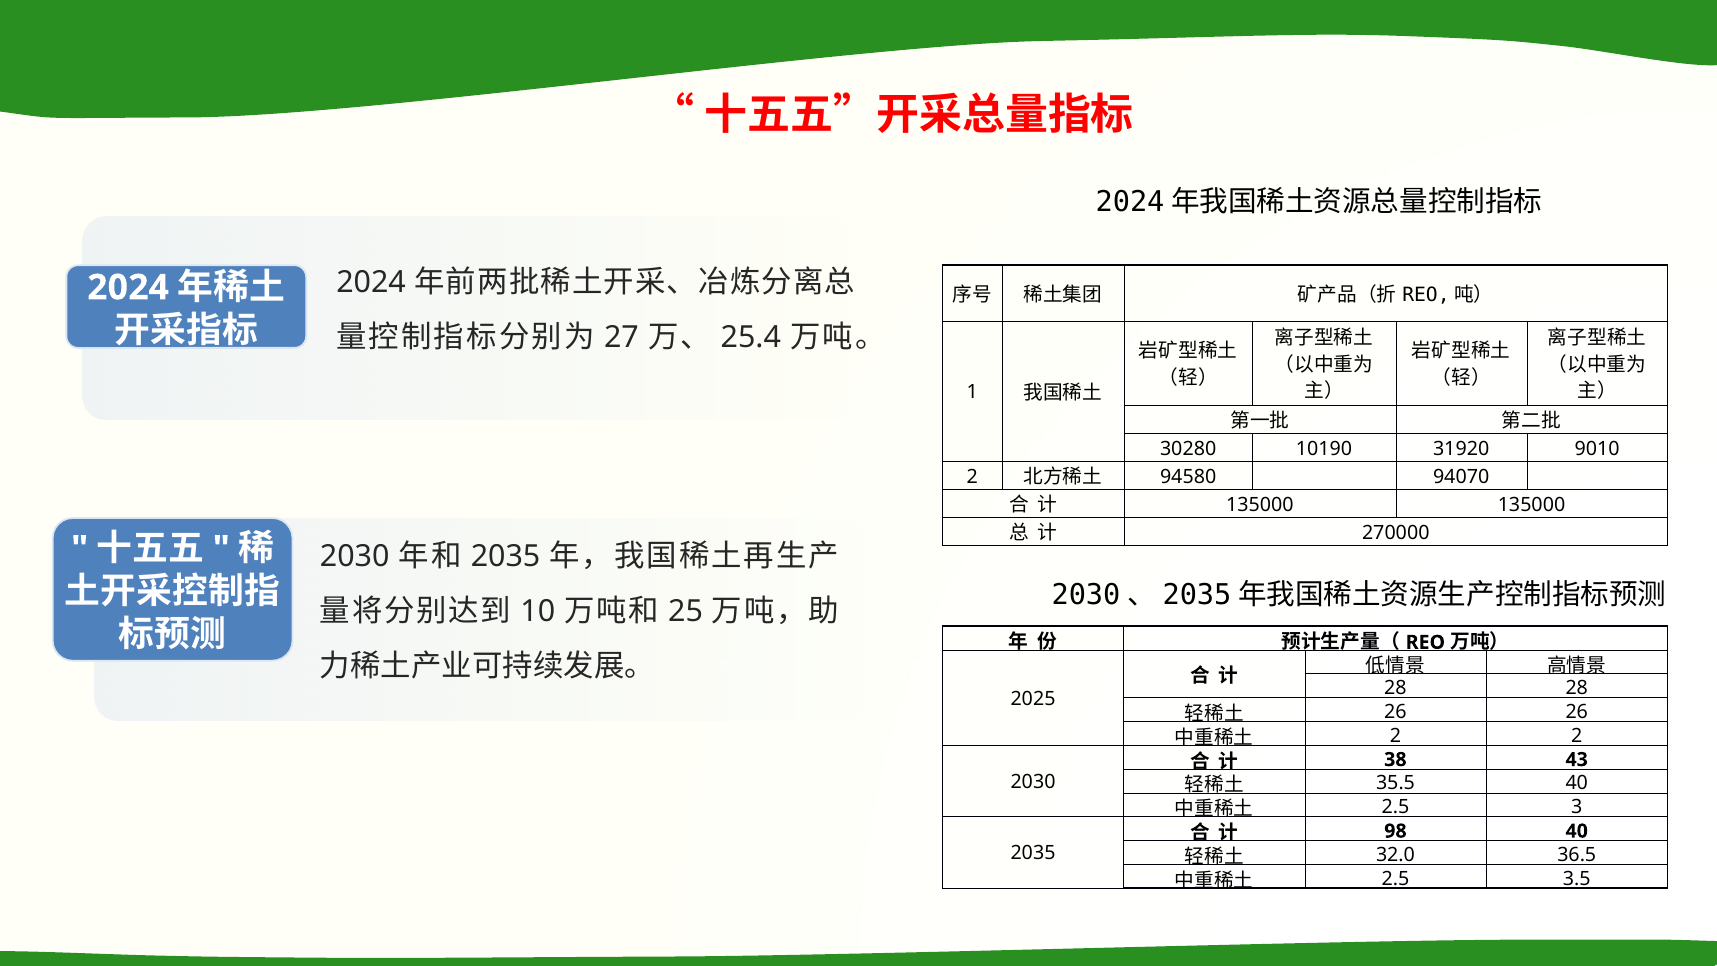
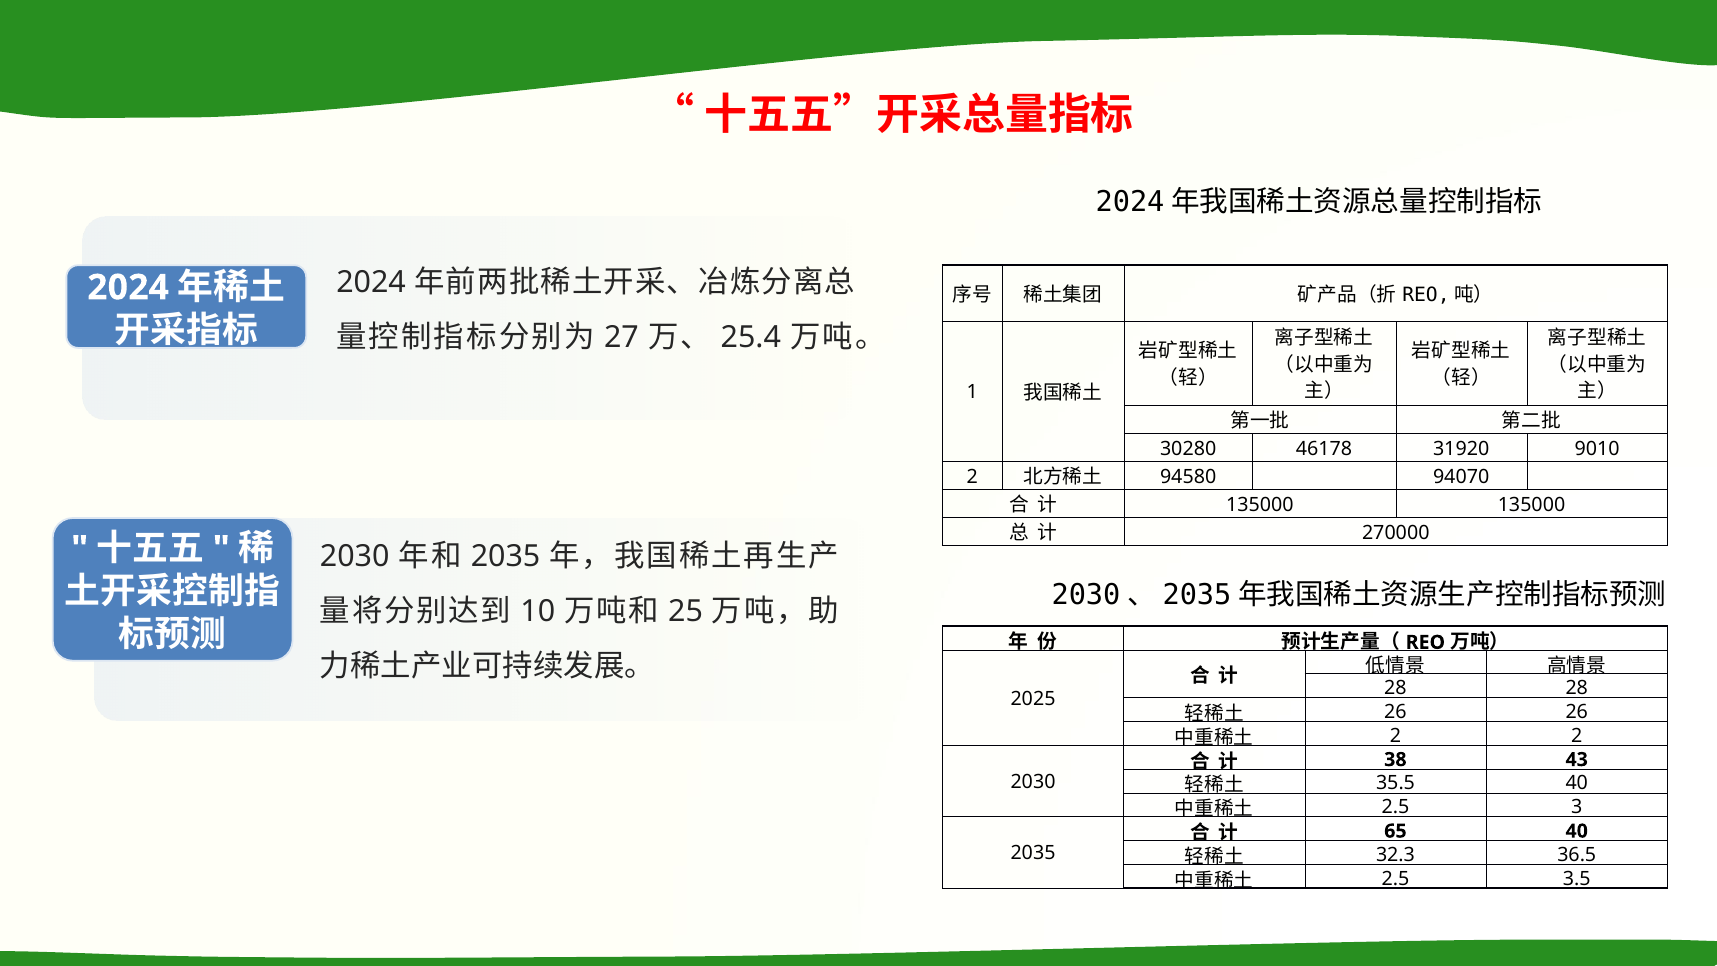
10190: 10190 -> 46178 (1324, 448)
98: 98 -> 65 (1395, 831)
32.0: 32.0 -> 32.3 (1395, 855)
